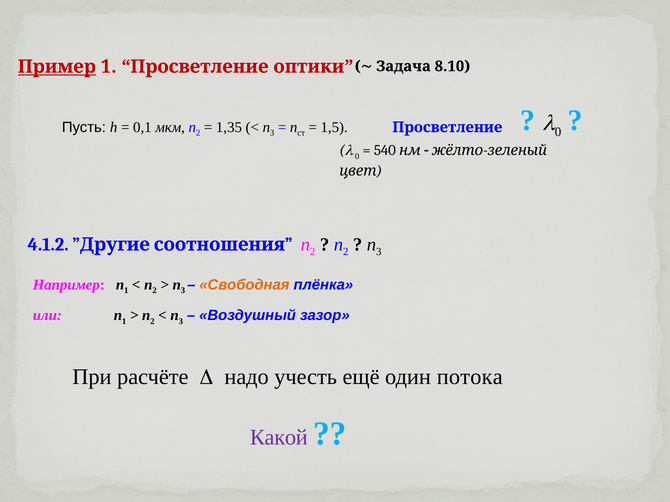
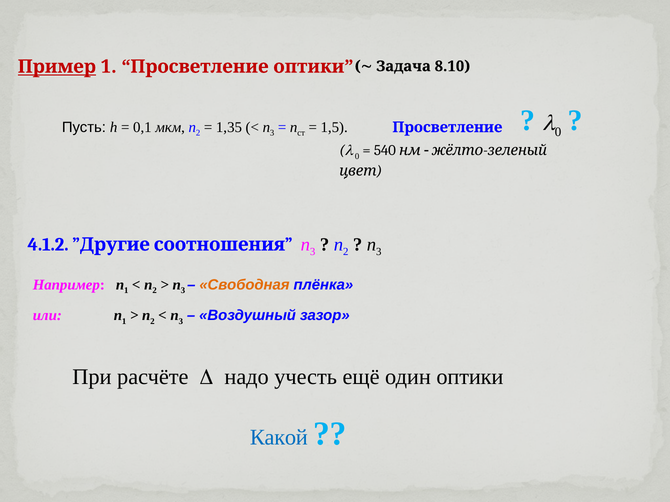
2: 2 -> 3 (313, 252)
один потока: потока -> оптики (470, 377)
Какой colour: purple -> blue (279, 438)
